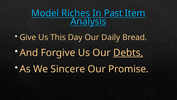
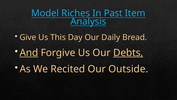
And underline: none -> present (29, 52)
Sincere: Sincere -> Recited (68, 69)
Promise: Promise -> Outside (128, 69)
